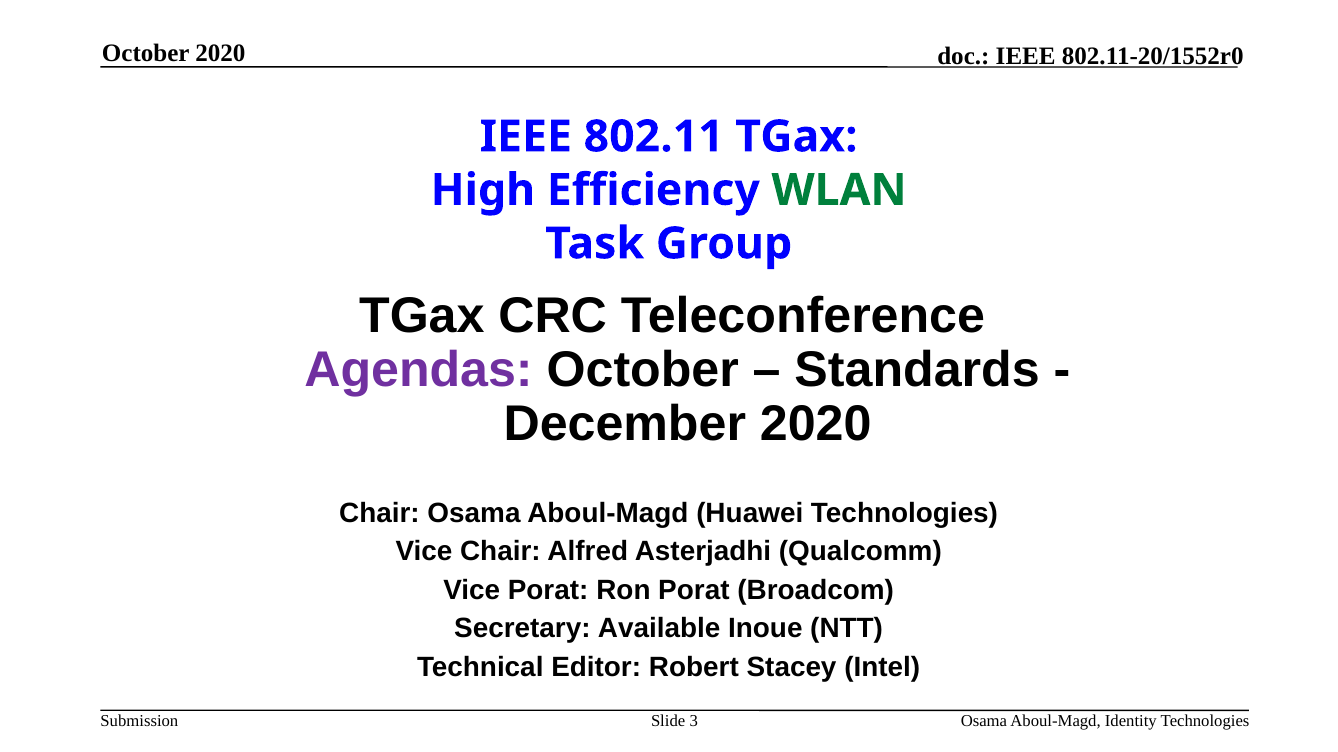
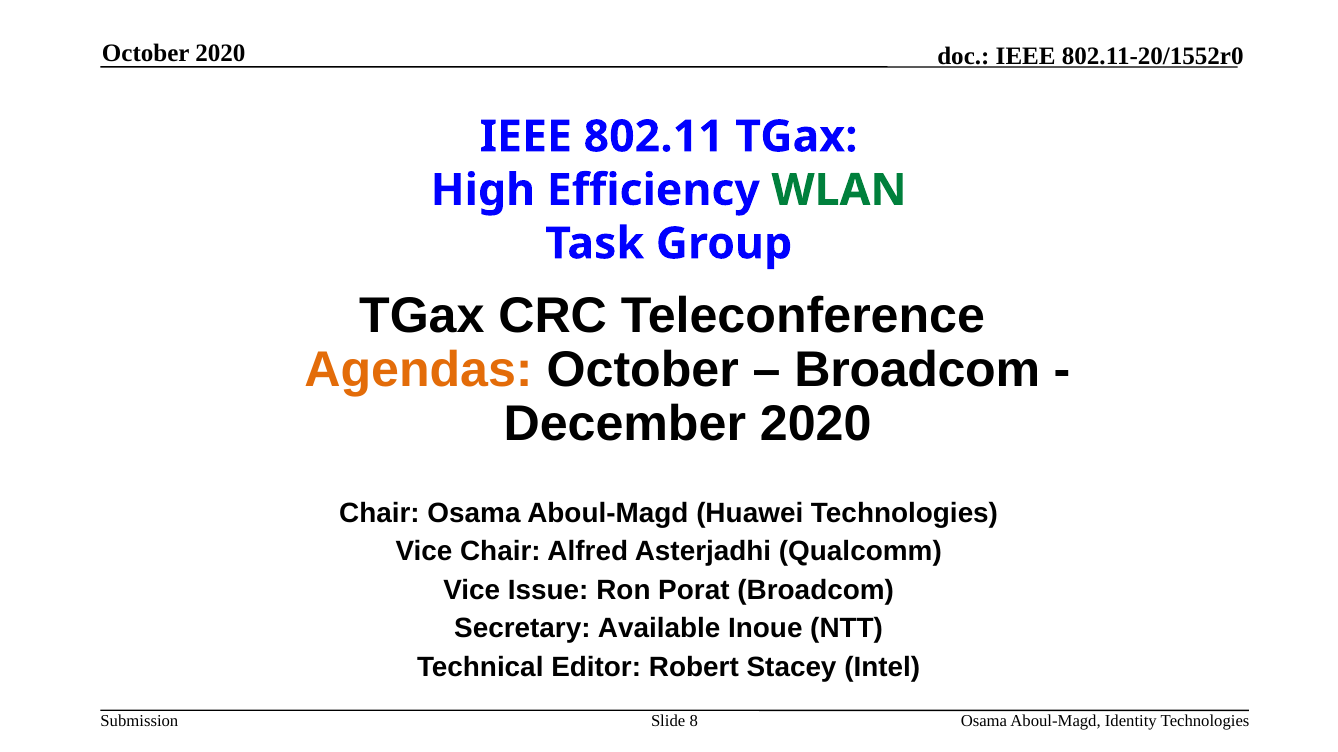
Agendas colour: purple -> orange (419, 370)
Standards: Standards -> Broadcom (917, 370)
Vice Porat: Porat -> Issue (548, 591)
3: 3 -> 8 (694, 722)
